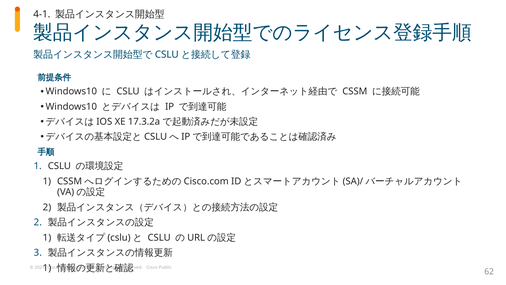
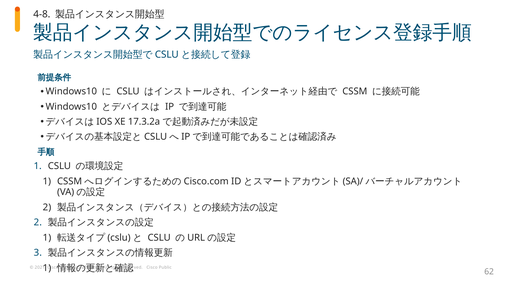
4-1: 4-1 -> 4-8 (42, 14)
